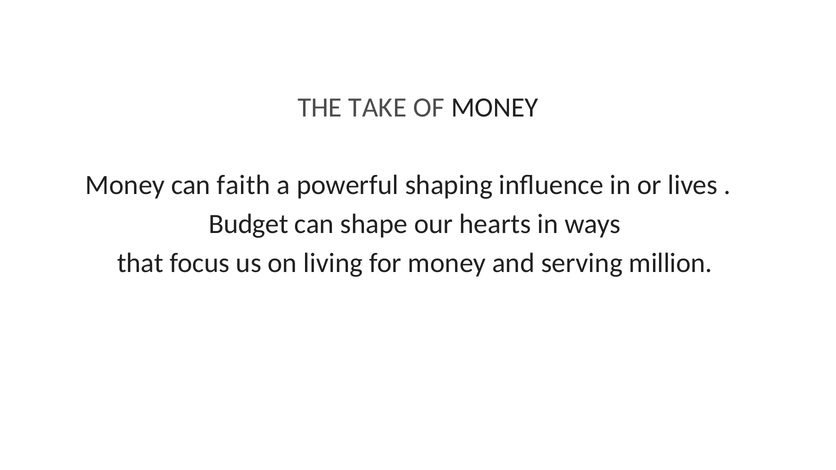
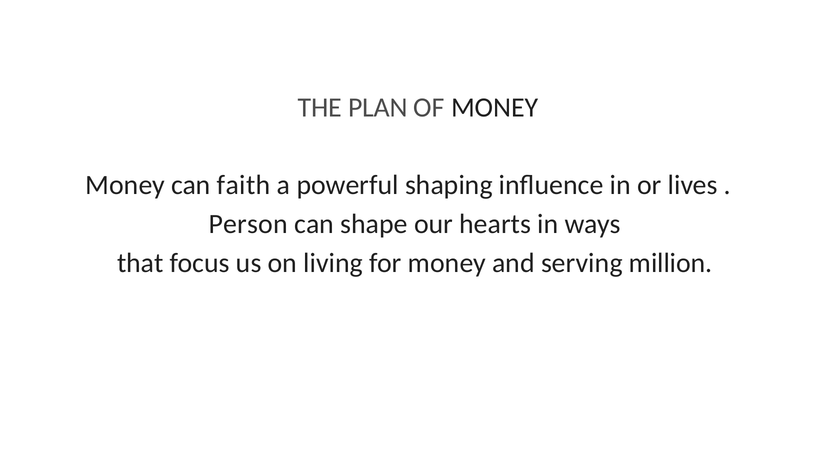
TAKE: TAKE -> PLAN (378, 108)
Budget: Budget -> Person (248, 224)
